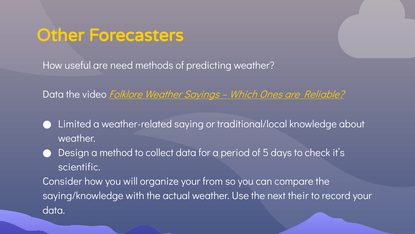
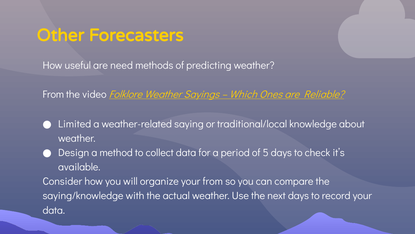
Data: Data -> From (53, 94)
scientific: scientific -> available (79, 167)
next their: their -> days (298, 195)
